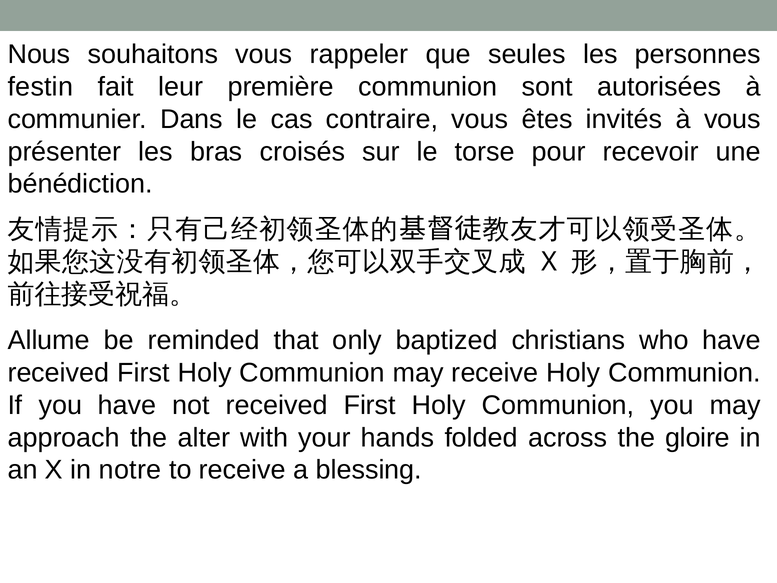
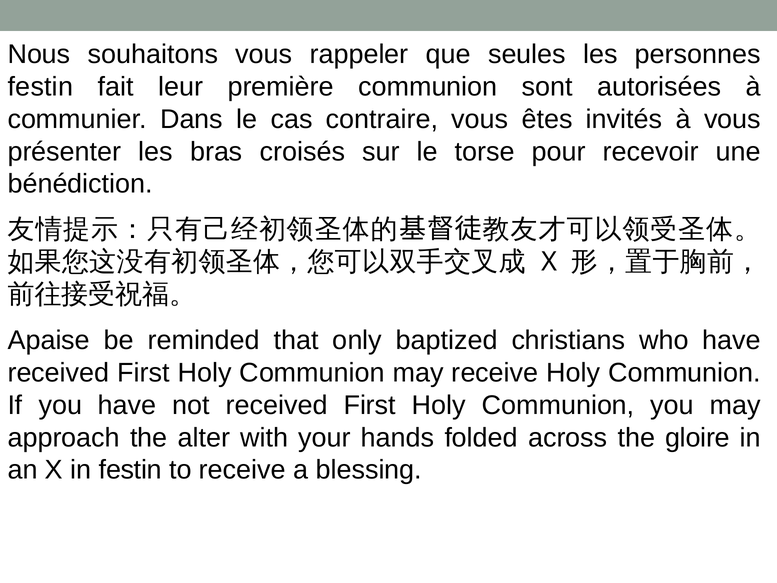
Allume: Allume -> Apaise (49, 340)
in notre: notre -> festin (130, 470)
